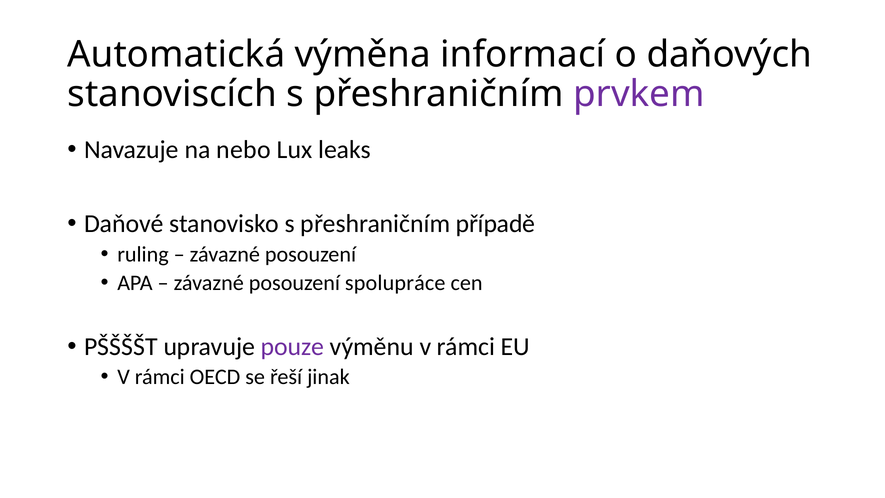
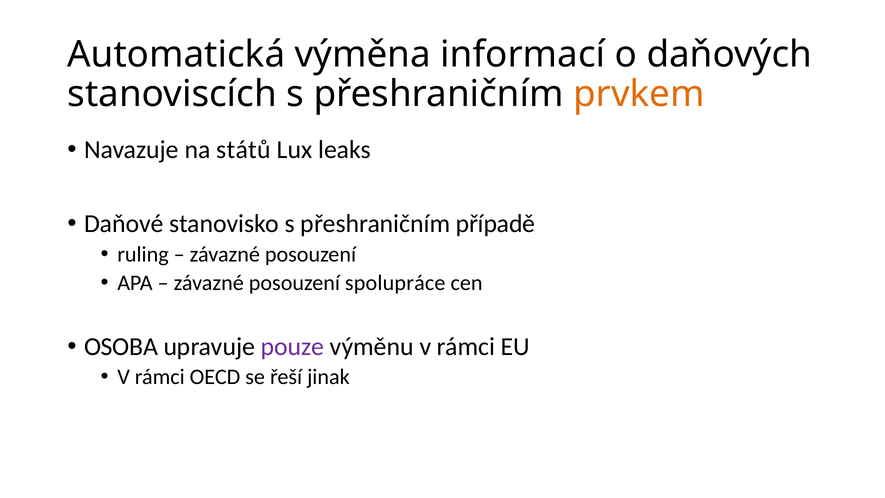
prvkem colour: purple -> orange (639, 94)
nebo: nebo -> států (243, 150)
PŠŠŠŠT: PŠŠŠŠT -> OSOBA (121, 346)
